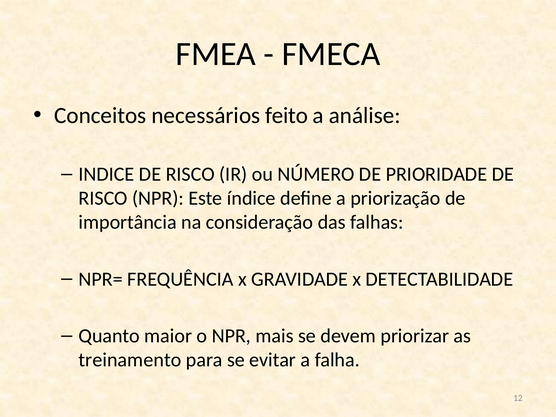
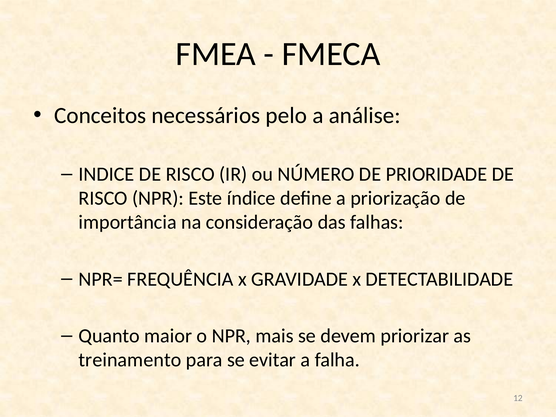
feito: feito -> pelo (286, 116)
